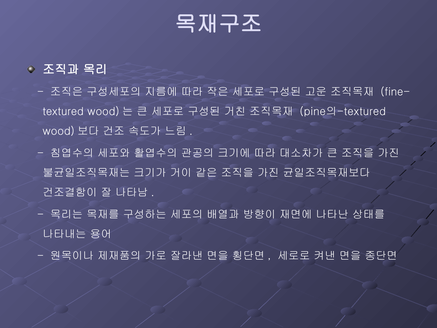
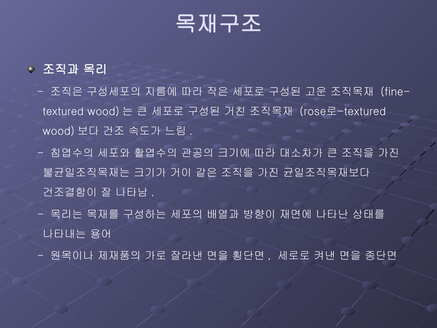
pine의-textured: pine의-textured -> rose로-textured (343, 112)
